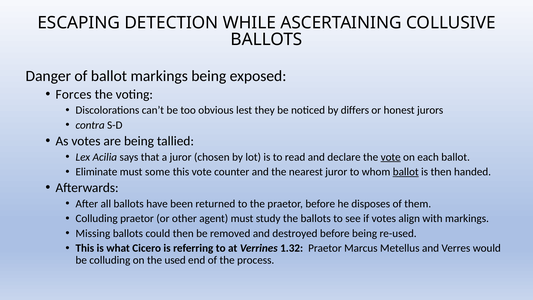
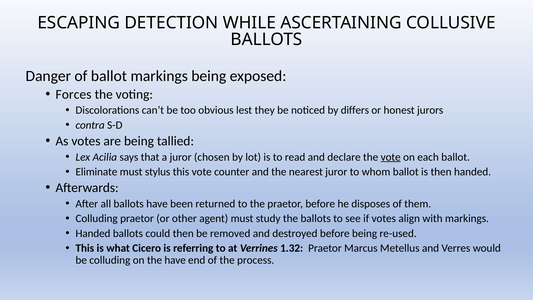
some: some -> stylus (158, 172)
ballot underline: present -> none (406, 172)
Missing: Missing -> Handed (93, 233)
the used: used -> have (175, 260)
